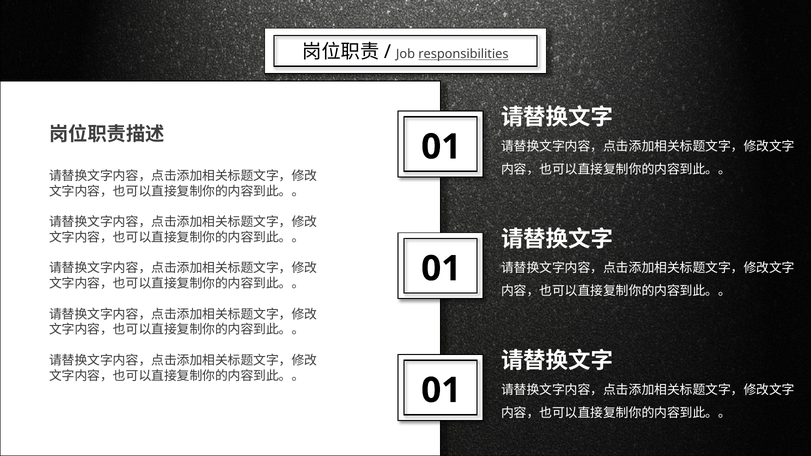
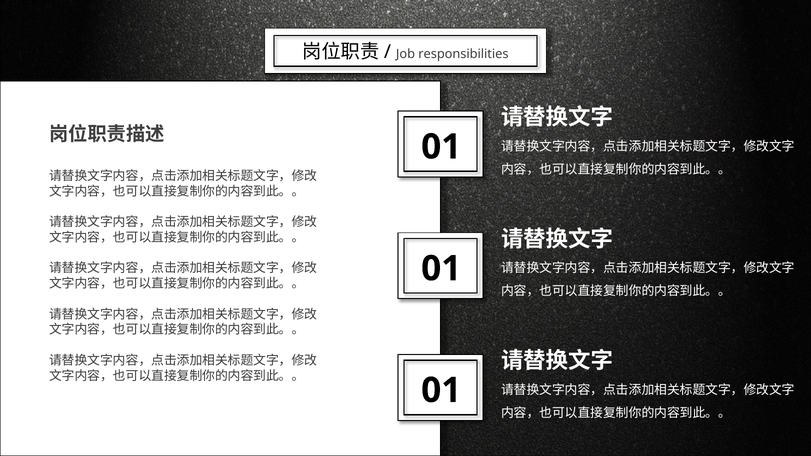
responsibilities underline: present -> none (463, 54)
